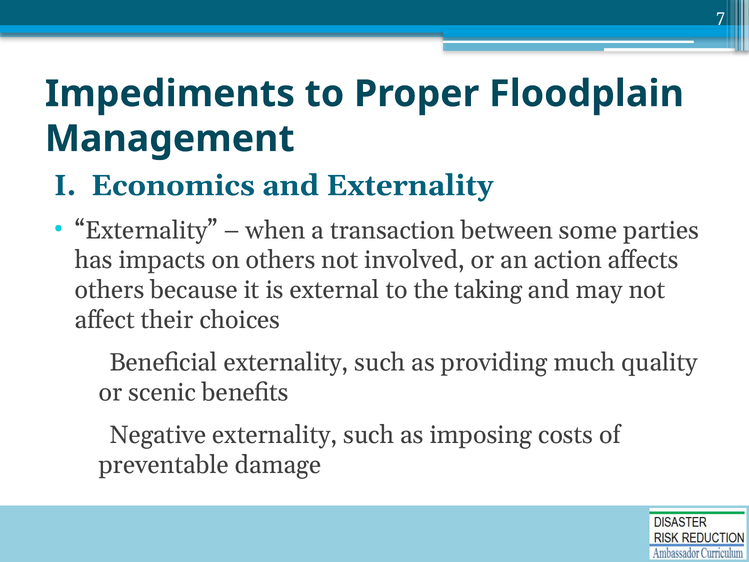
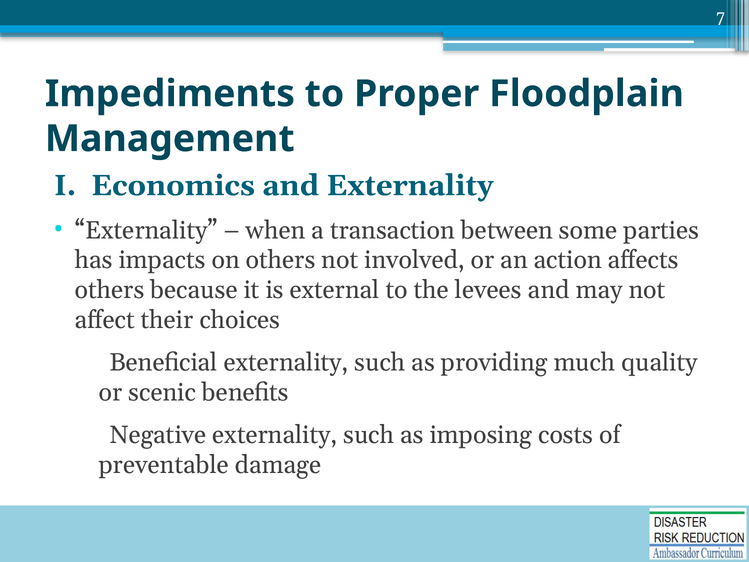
taking: taking -> levees (488, 290)
